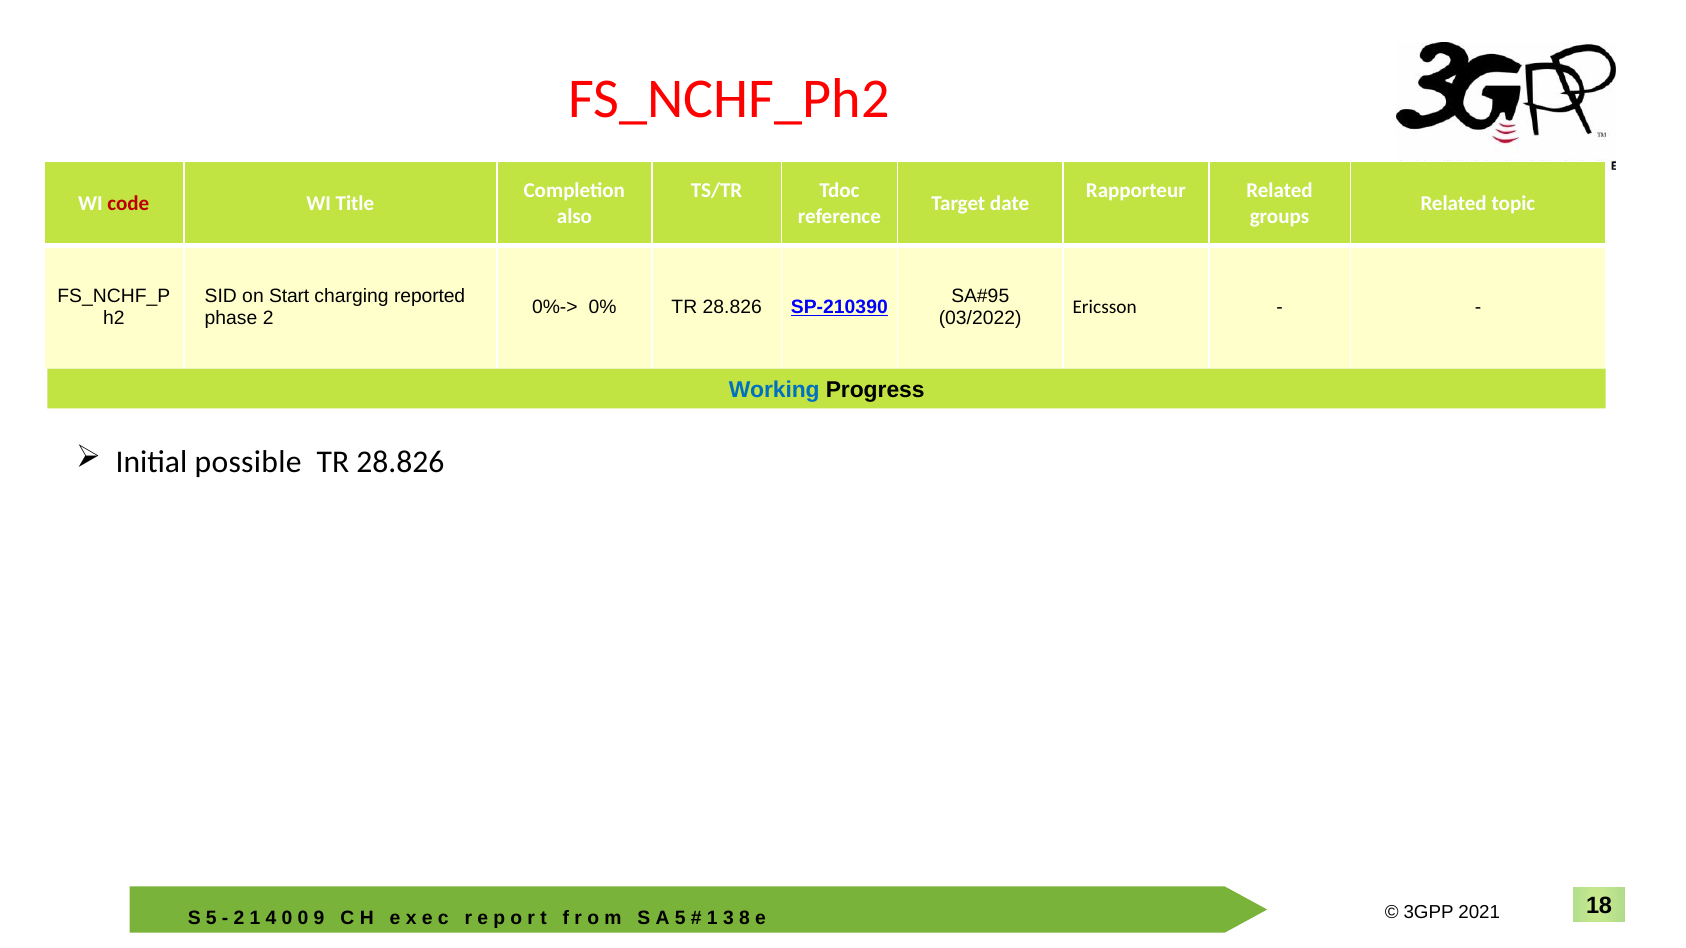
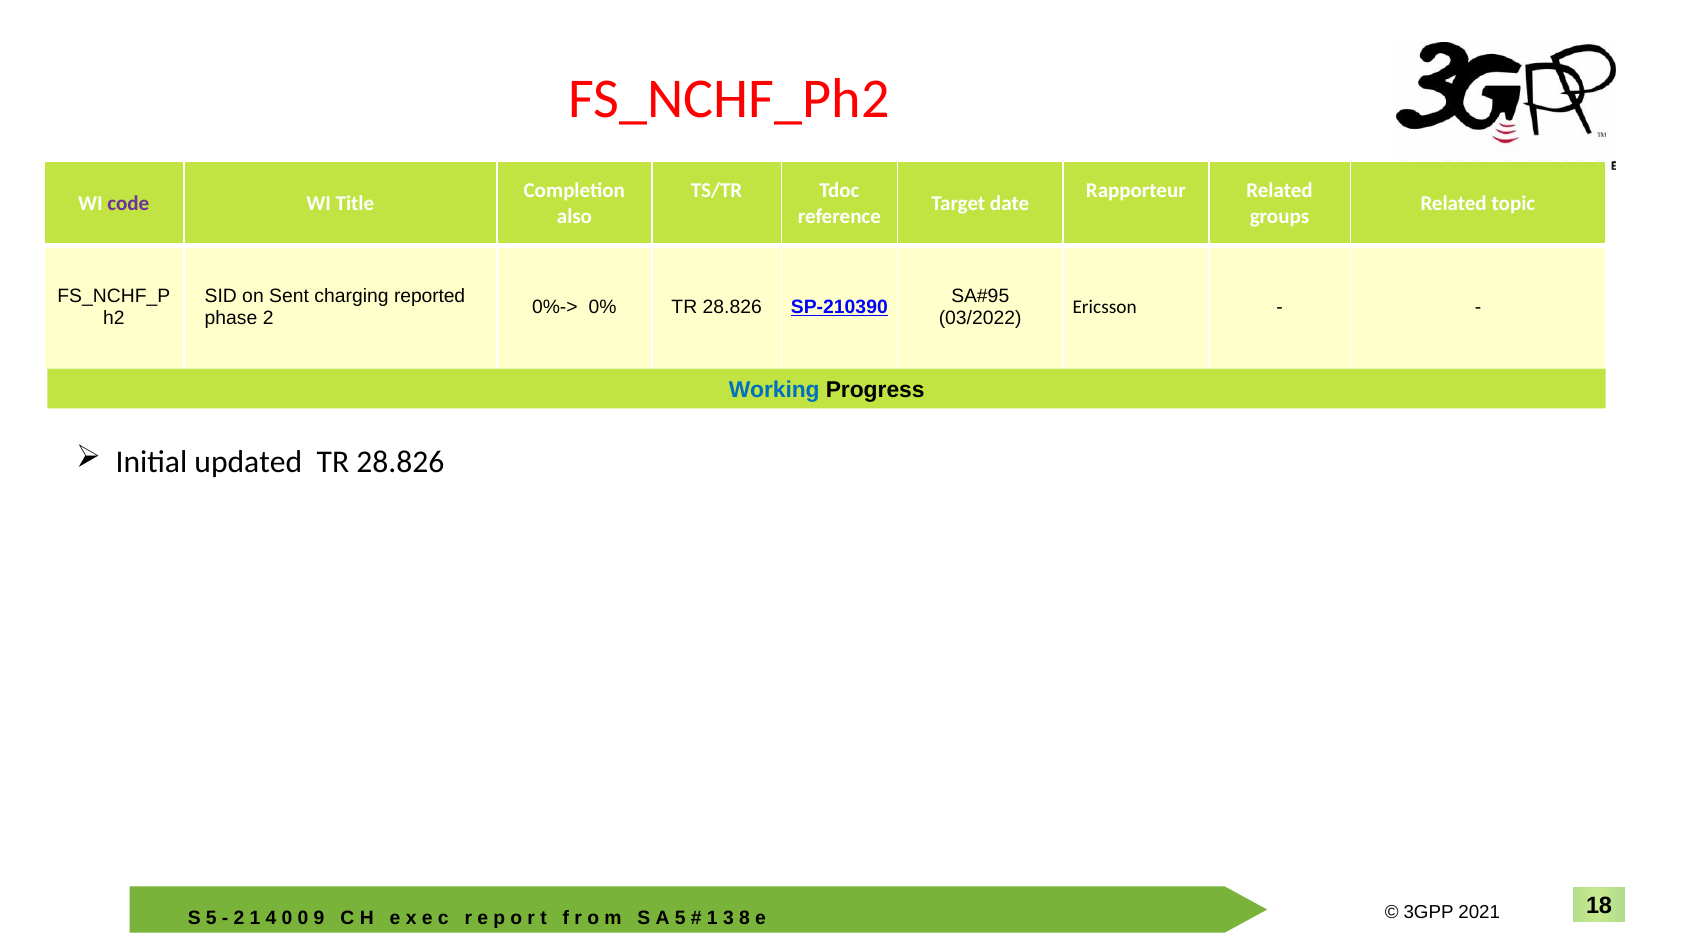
code colour: red -> purple (128, 204)
Start: Start -> Sent (289, 297)
possible: possible -> updated (248, 462)
